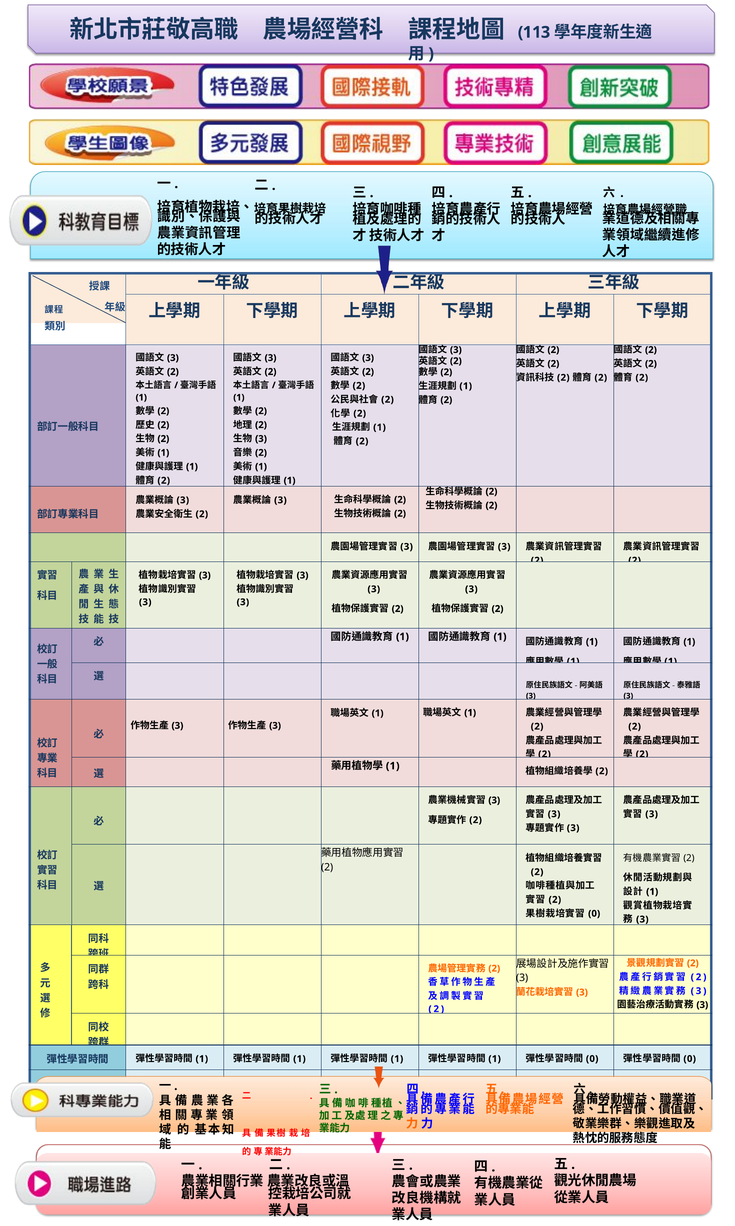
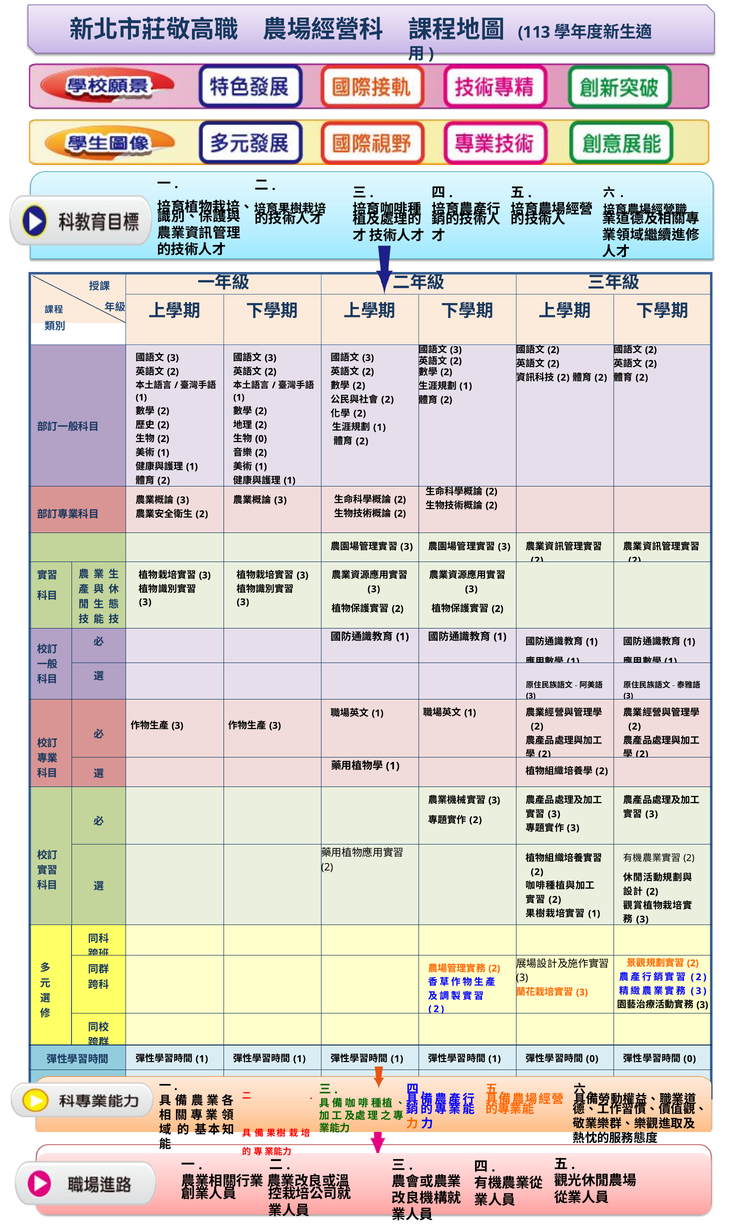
3: 3 -> 0 (261, 438)
1: 1 -> 2 (652, 891)
0: 0 -> 1 (594, 913)
